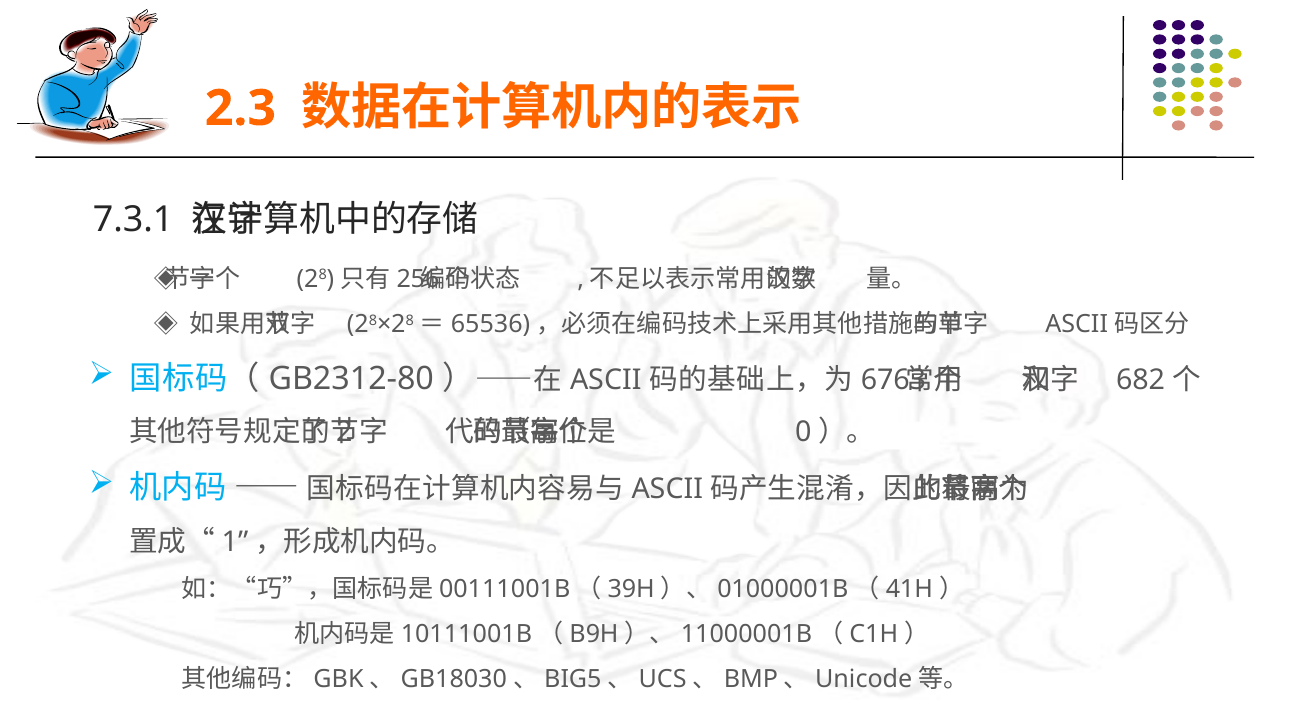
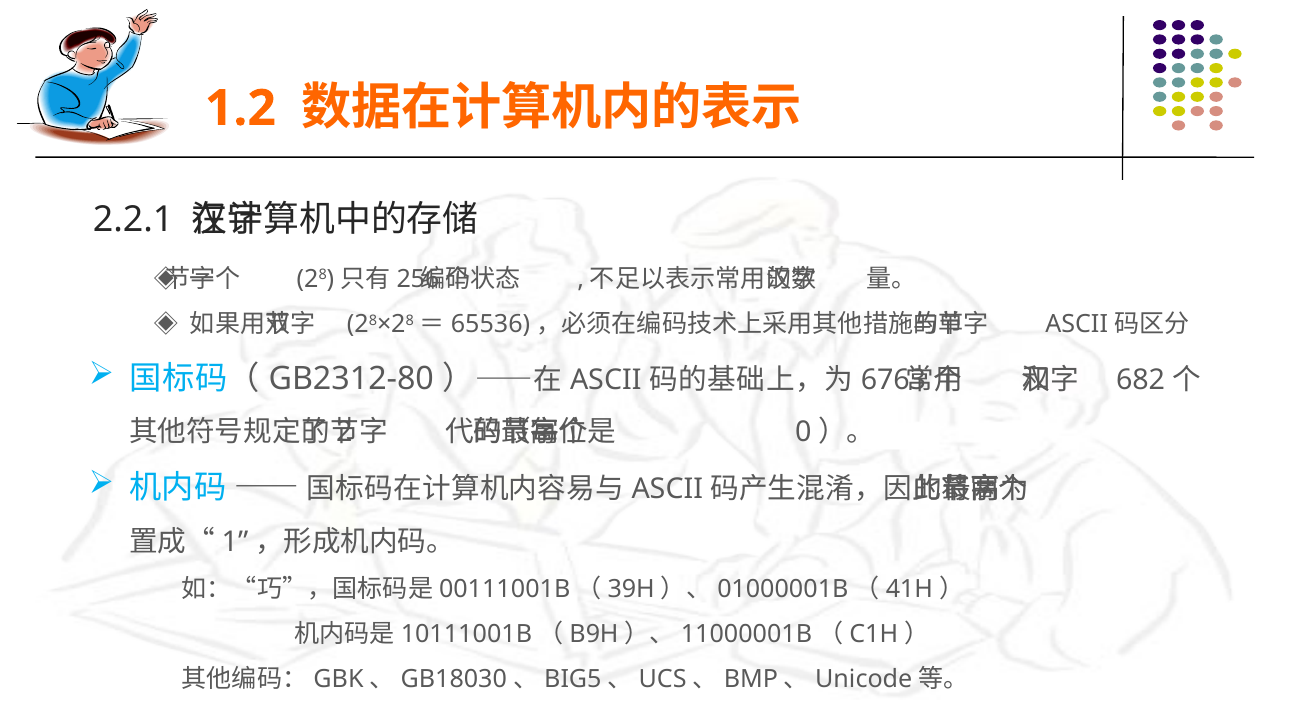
2.3: 2.3 -> 1.2 (240, 108)
7.3.1: 7.3.1 -> 2.2.1 (133, 220)
